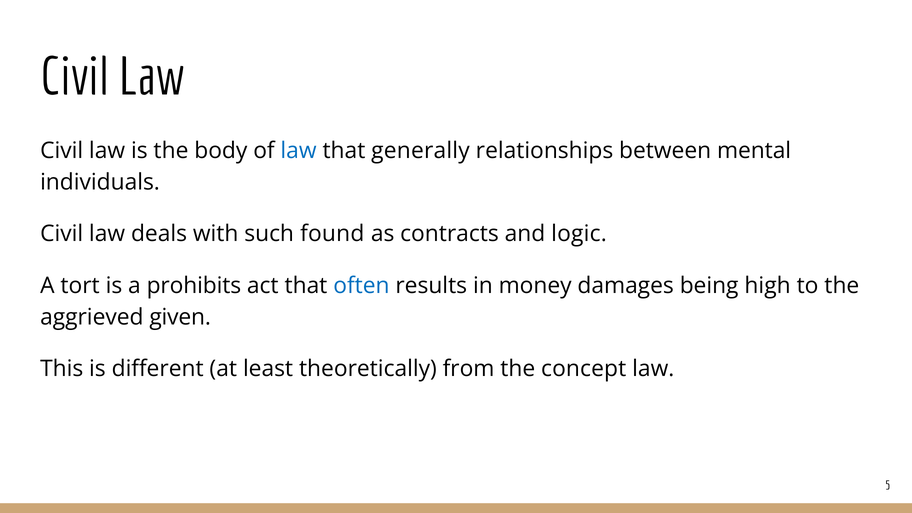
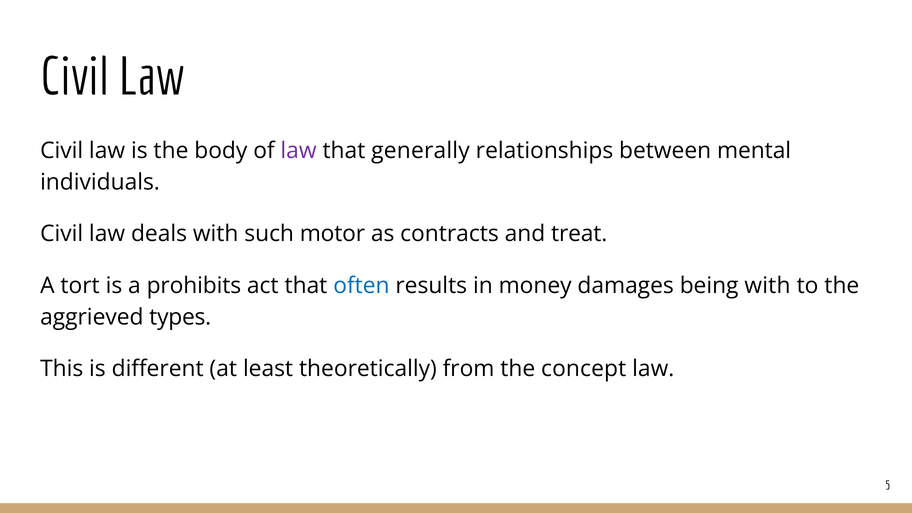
law colour: blue -> purple (299, 151)
found: found -> motor (332, 234)
logic: logic -> treat (579, 234)
being high: high -> with (767, 286)
given: given -> types (180, 317)
